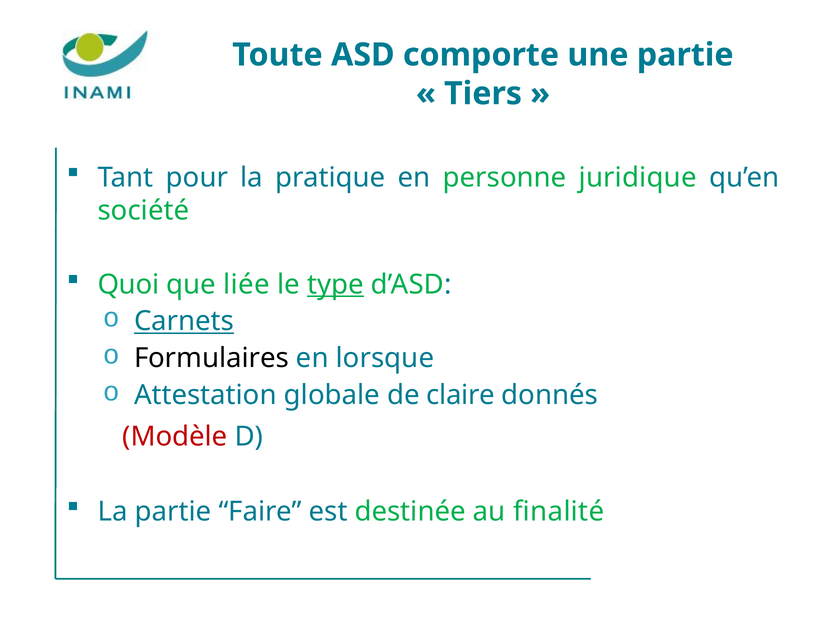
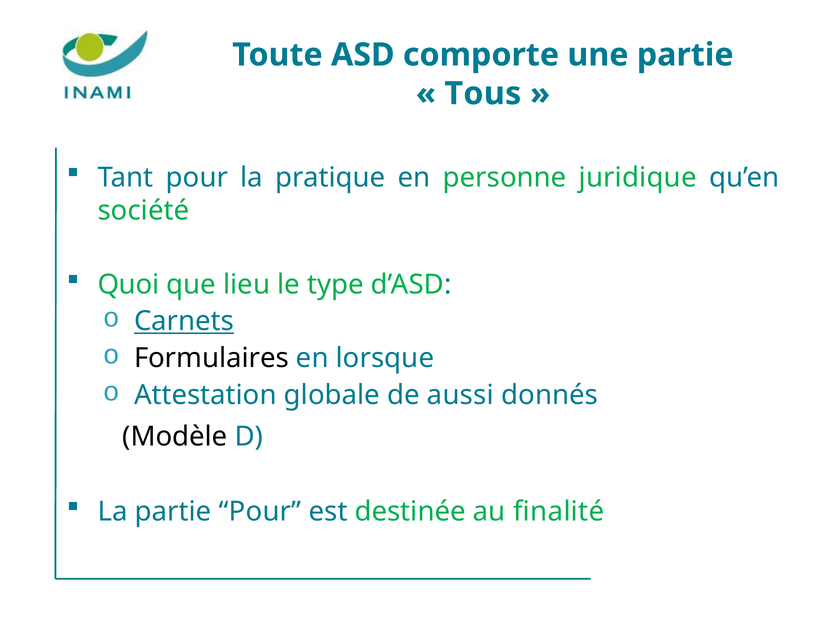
Tiers: Tiers -> Tous (483, 94)
liée: liée -> lieu (247, 284)
type underline: present -> none (335, 284)
claire: claire -> aussi (460, 395)
Modèle colour: red -> black (175, 437)
partie Faire: Faire -> Pour (260, 511)
